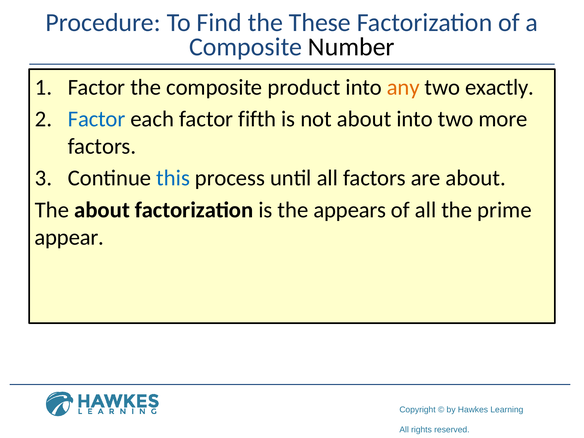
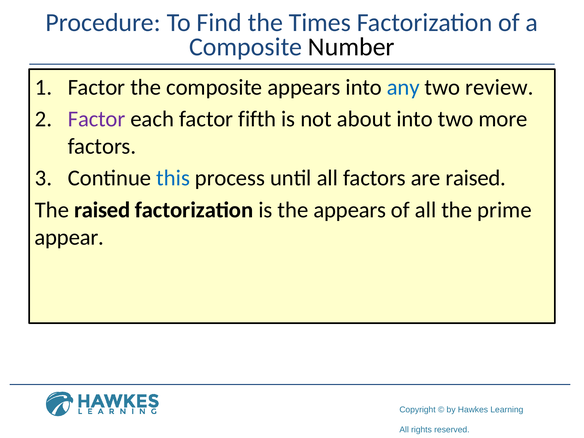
These: These -> Times (320, 23)
composite product: product -> appears (304, 87)
any colour: orange -> blue (403, 87)
exactly: exactly -> review (499, 87)
Factor colour: blue -> purple (97, 119)
are about: about -> raised (476, 178)
The about: about -> raised (102, 210)
